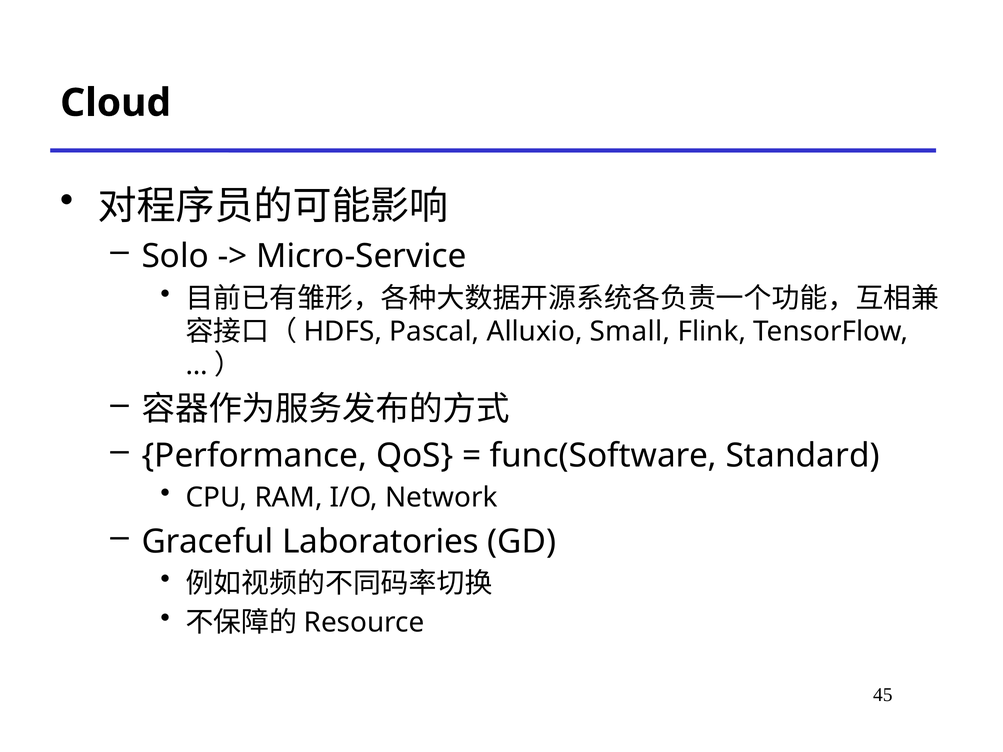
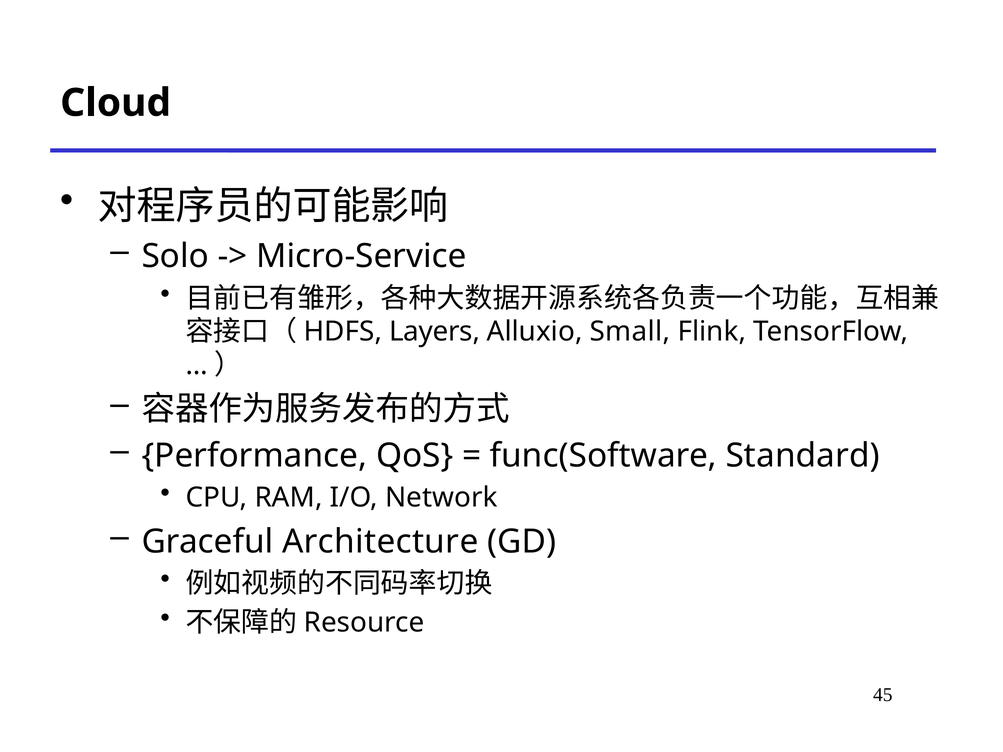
Pascal: Pascal -> Layers (435, 332)
Laboratories: Laboratories -> Architecture (380, 542)
